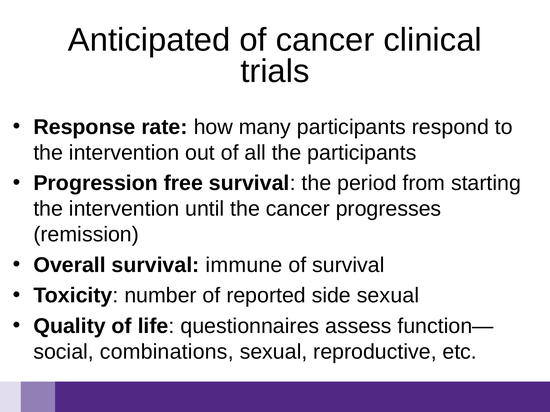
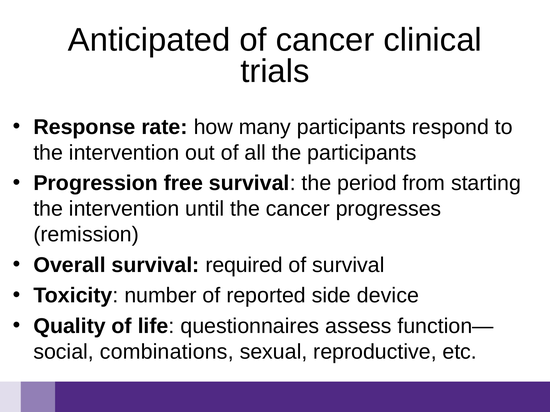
immune: immune -> required (244, 265)
side sexual: sexual -> device (388, 296)
